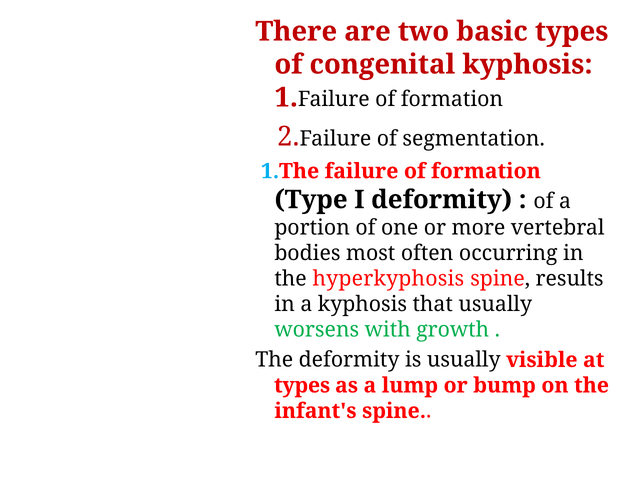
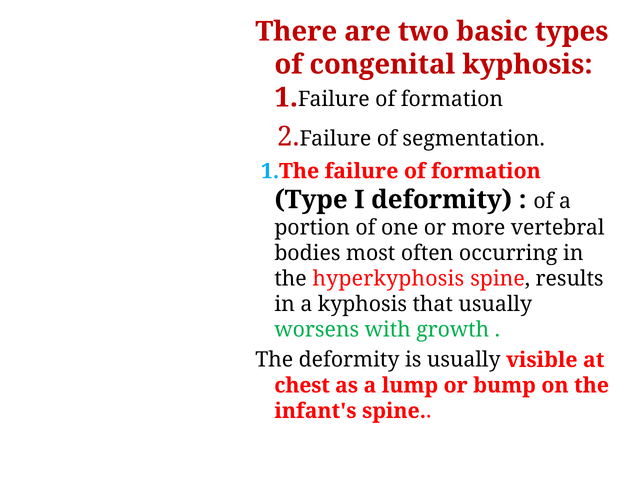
types: types -> chest (302, 385)
